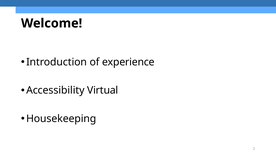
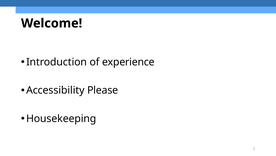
Virtual: Virtual -> Please (103, 90)
